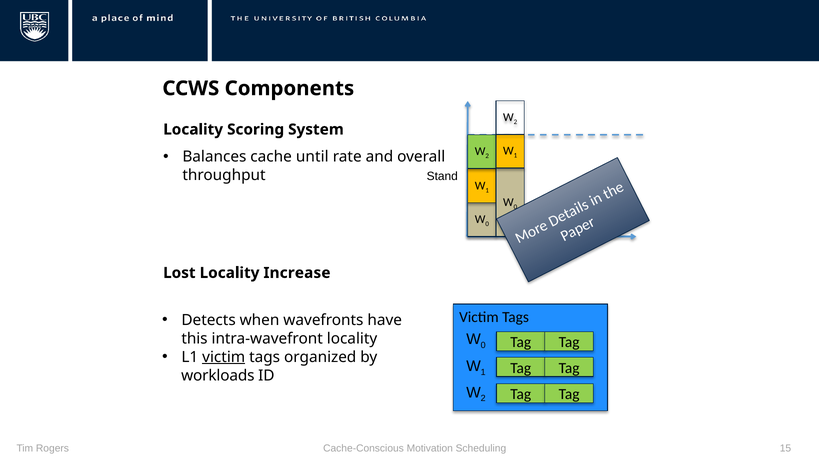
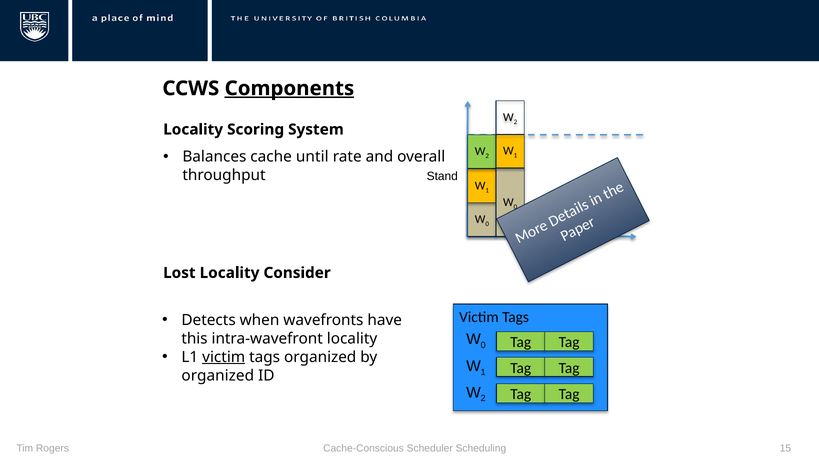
Components underline: none -> present (289, 88)
Increase: Increase -> Consider (297, 273)
workloads: workloads -> organized (218, 375)
Motivation: Motivation -> Scheduler (430, 448)
